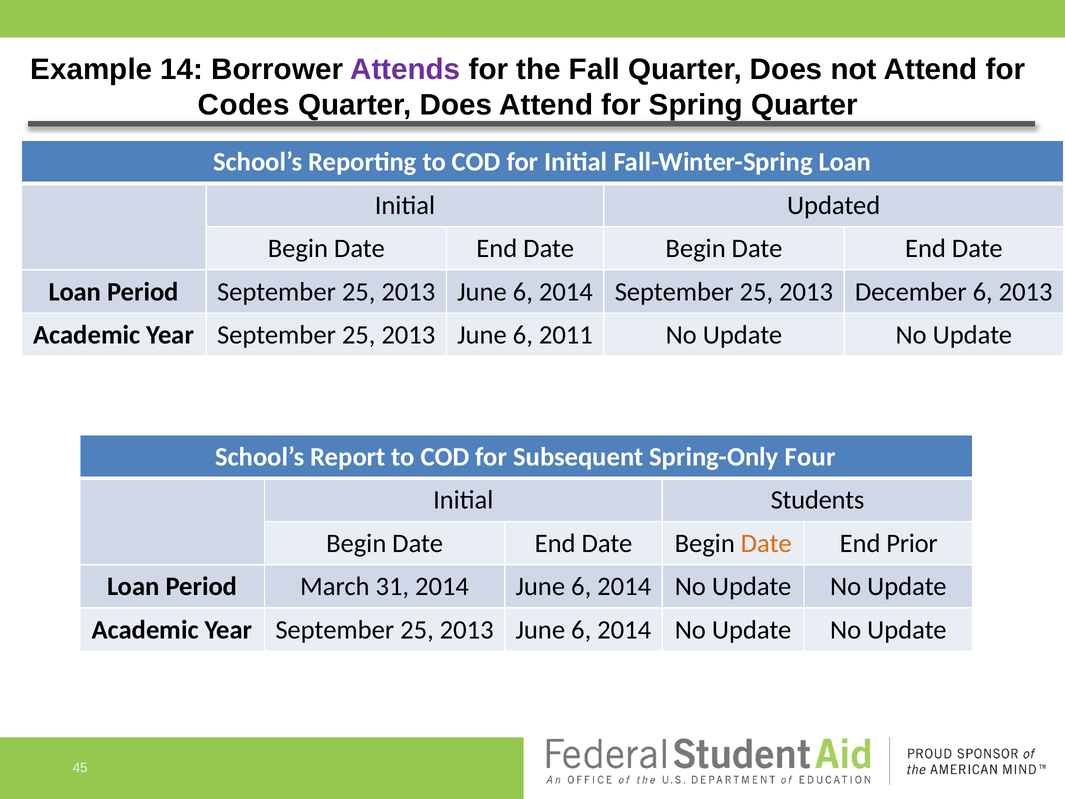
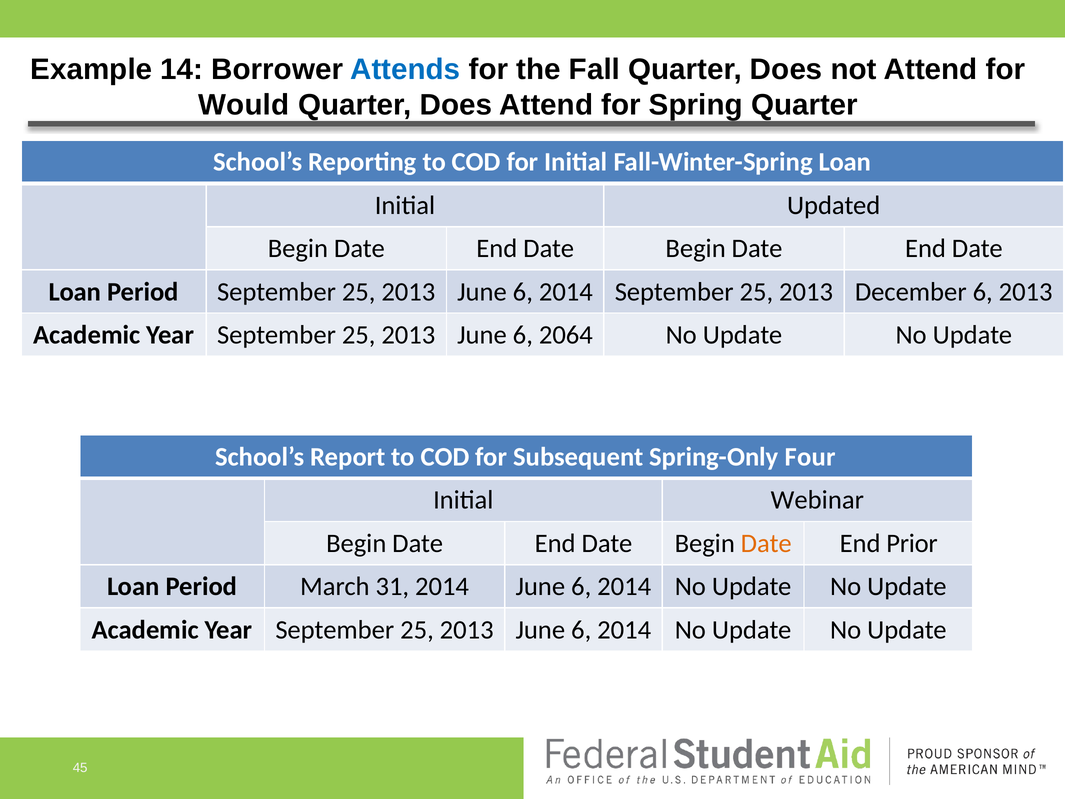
Attends colour: purple -> blue (405, 70)
Codes: Codes -> Would (244, 105)
2011: 2011 -> 2064 (566, 335)
Students: Students -> Webinar (817, 500)
